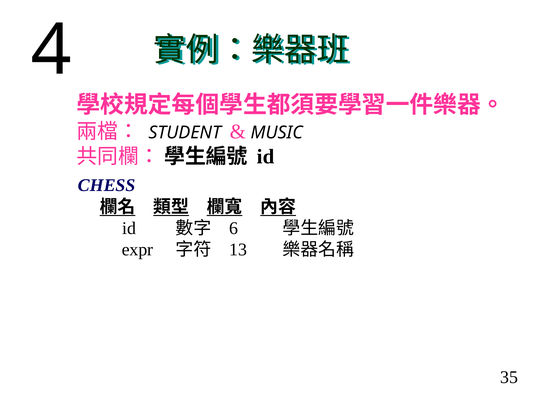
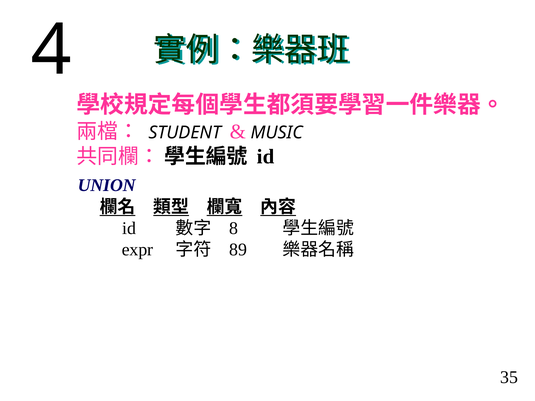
CHESS: CHESS -> UNION (107, 186)
6: 6 -> 8 (234, 228)
13: 13 -> 89 (238, 250)
